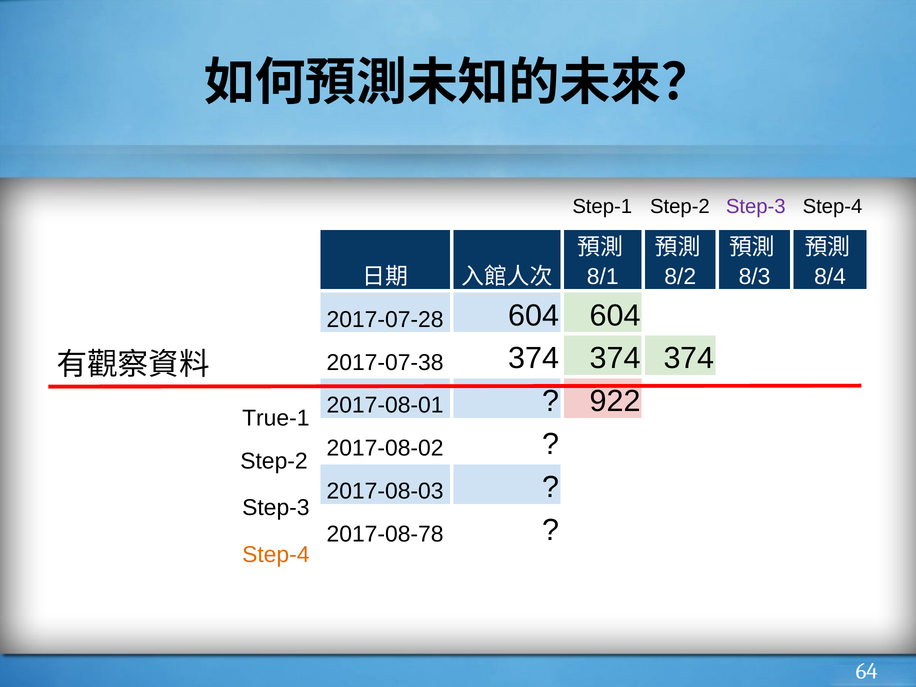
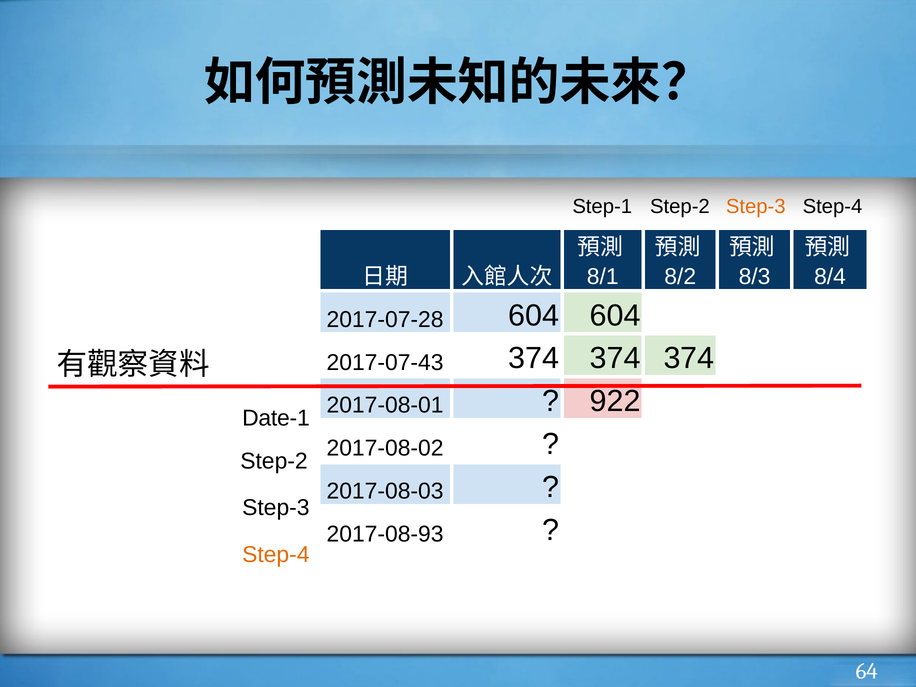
Step-3 colour: purple -> orange (756, 206)
2017-07-38: 2017-07-38 -> 2017-07-43 (385, 362)
True-1: True-1 -> Date-1 (276, 418)
2017-08-78: 2017-08-78 -> 2017-08-93 (385, 534)
